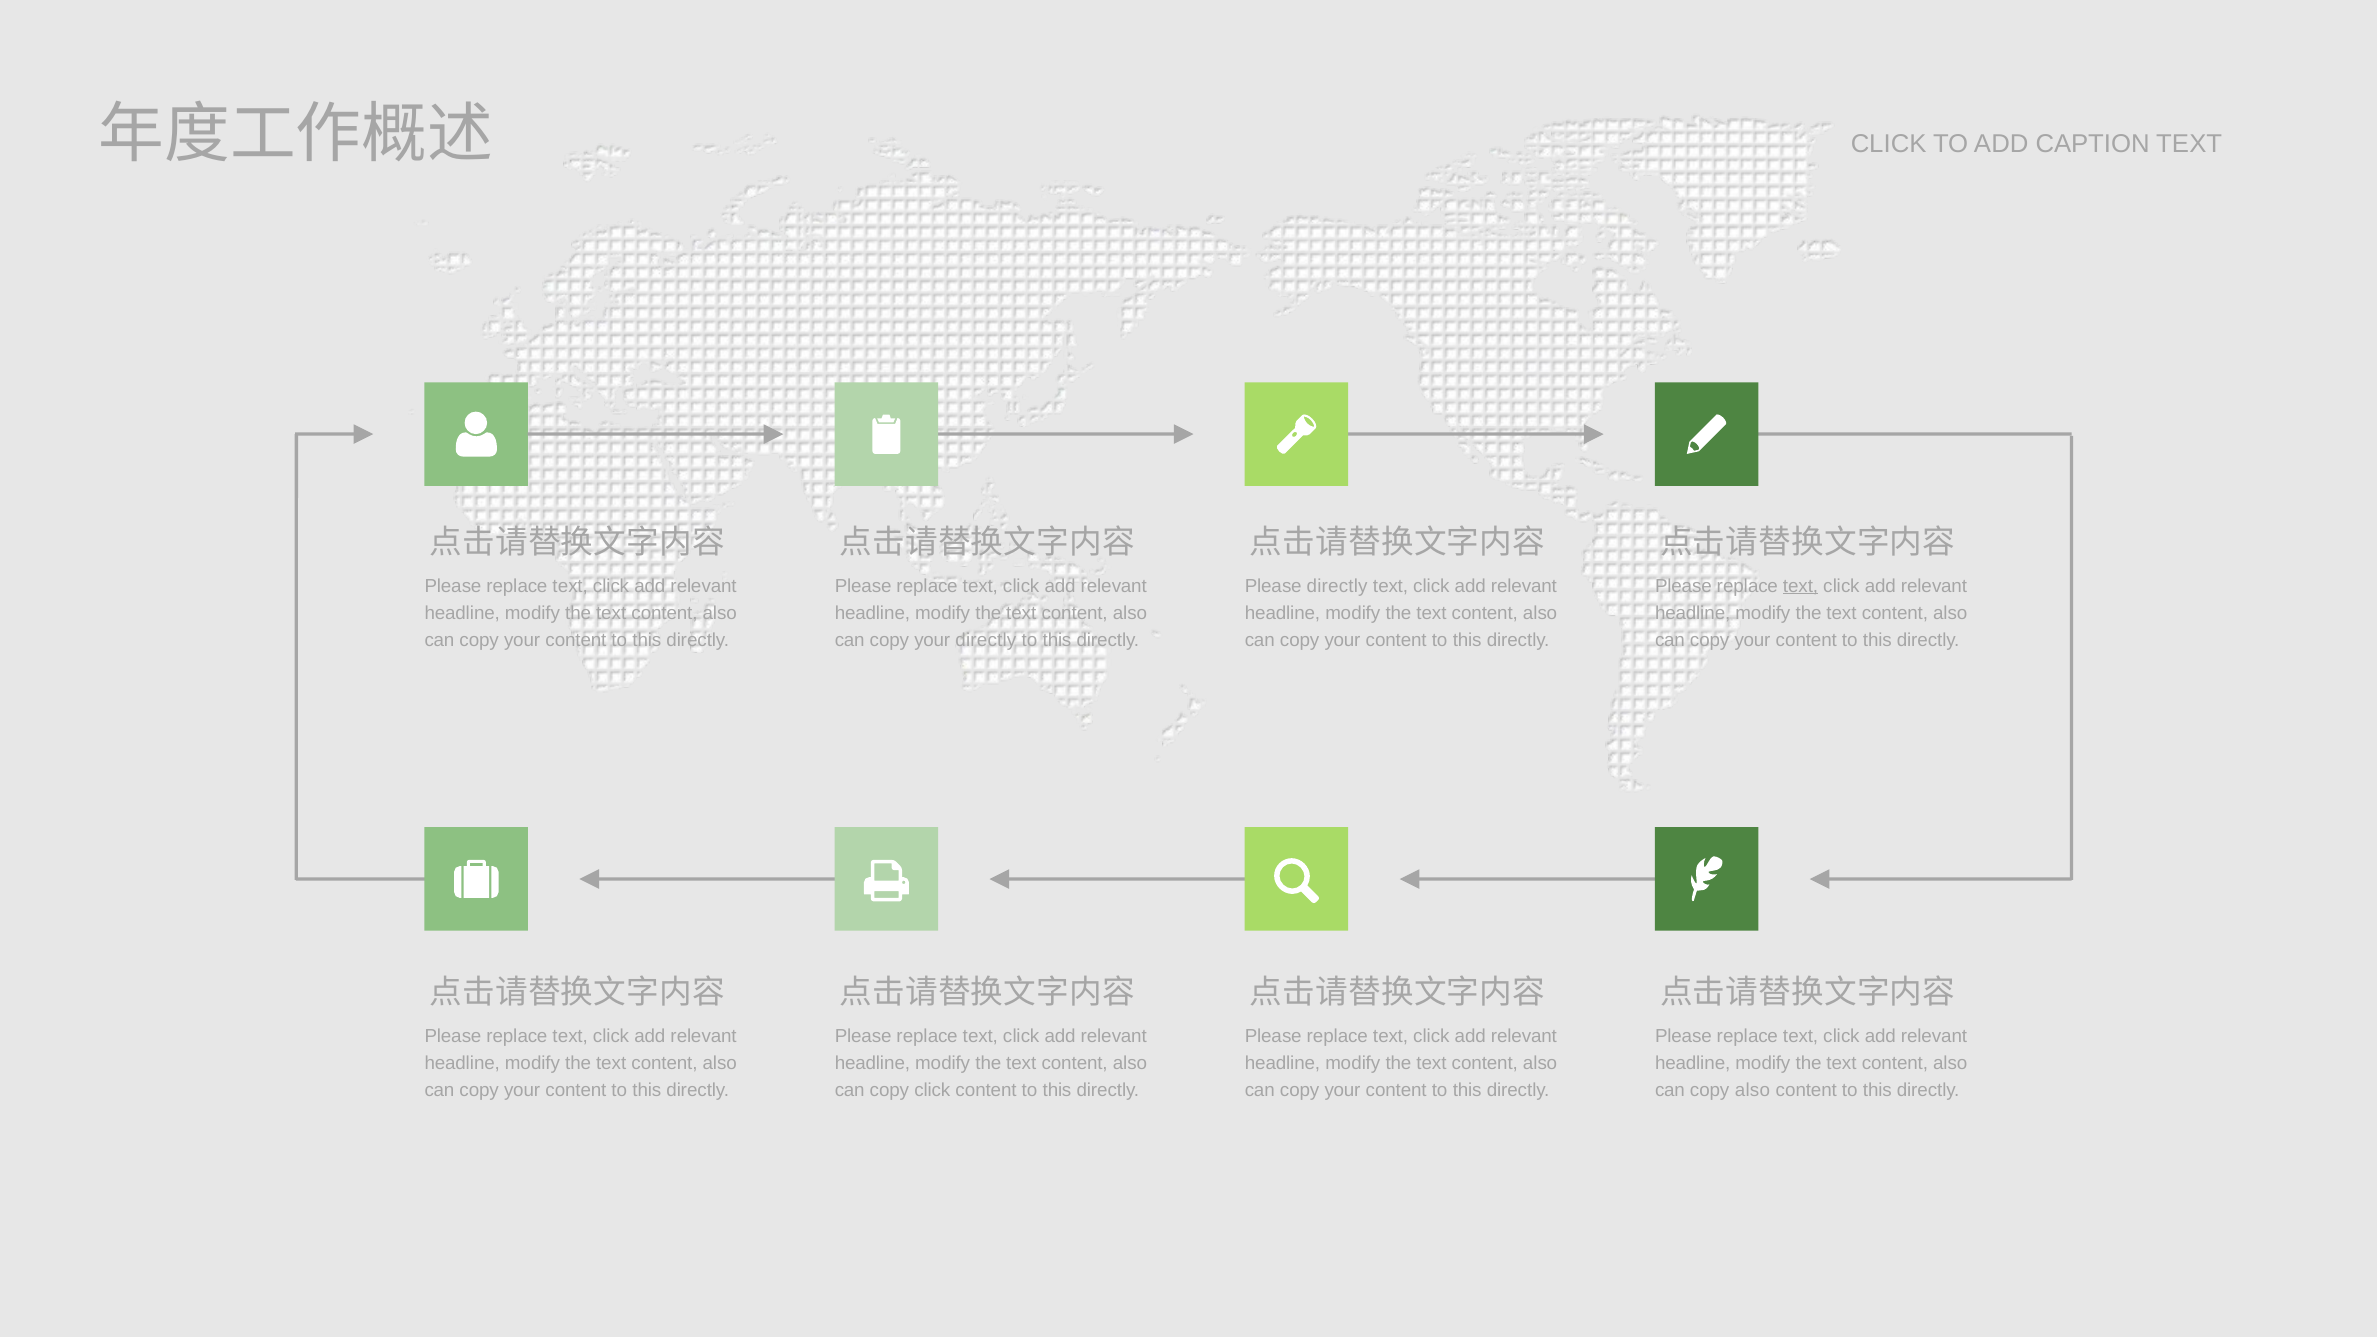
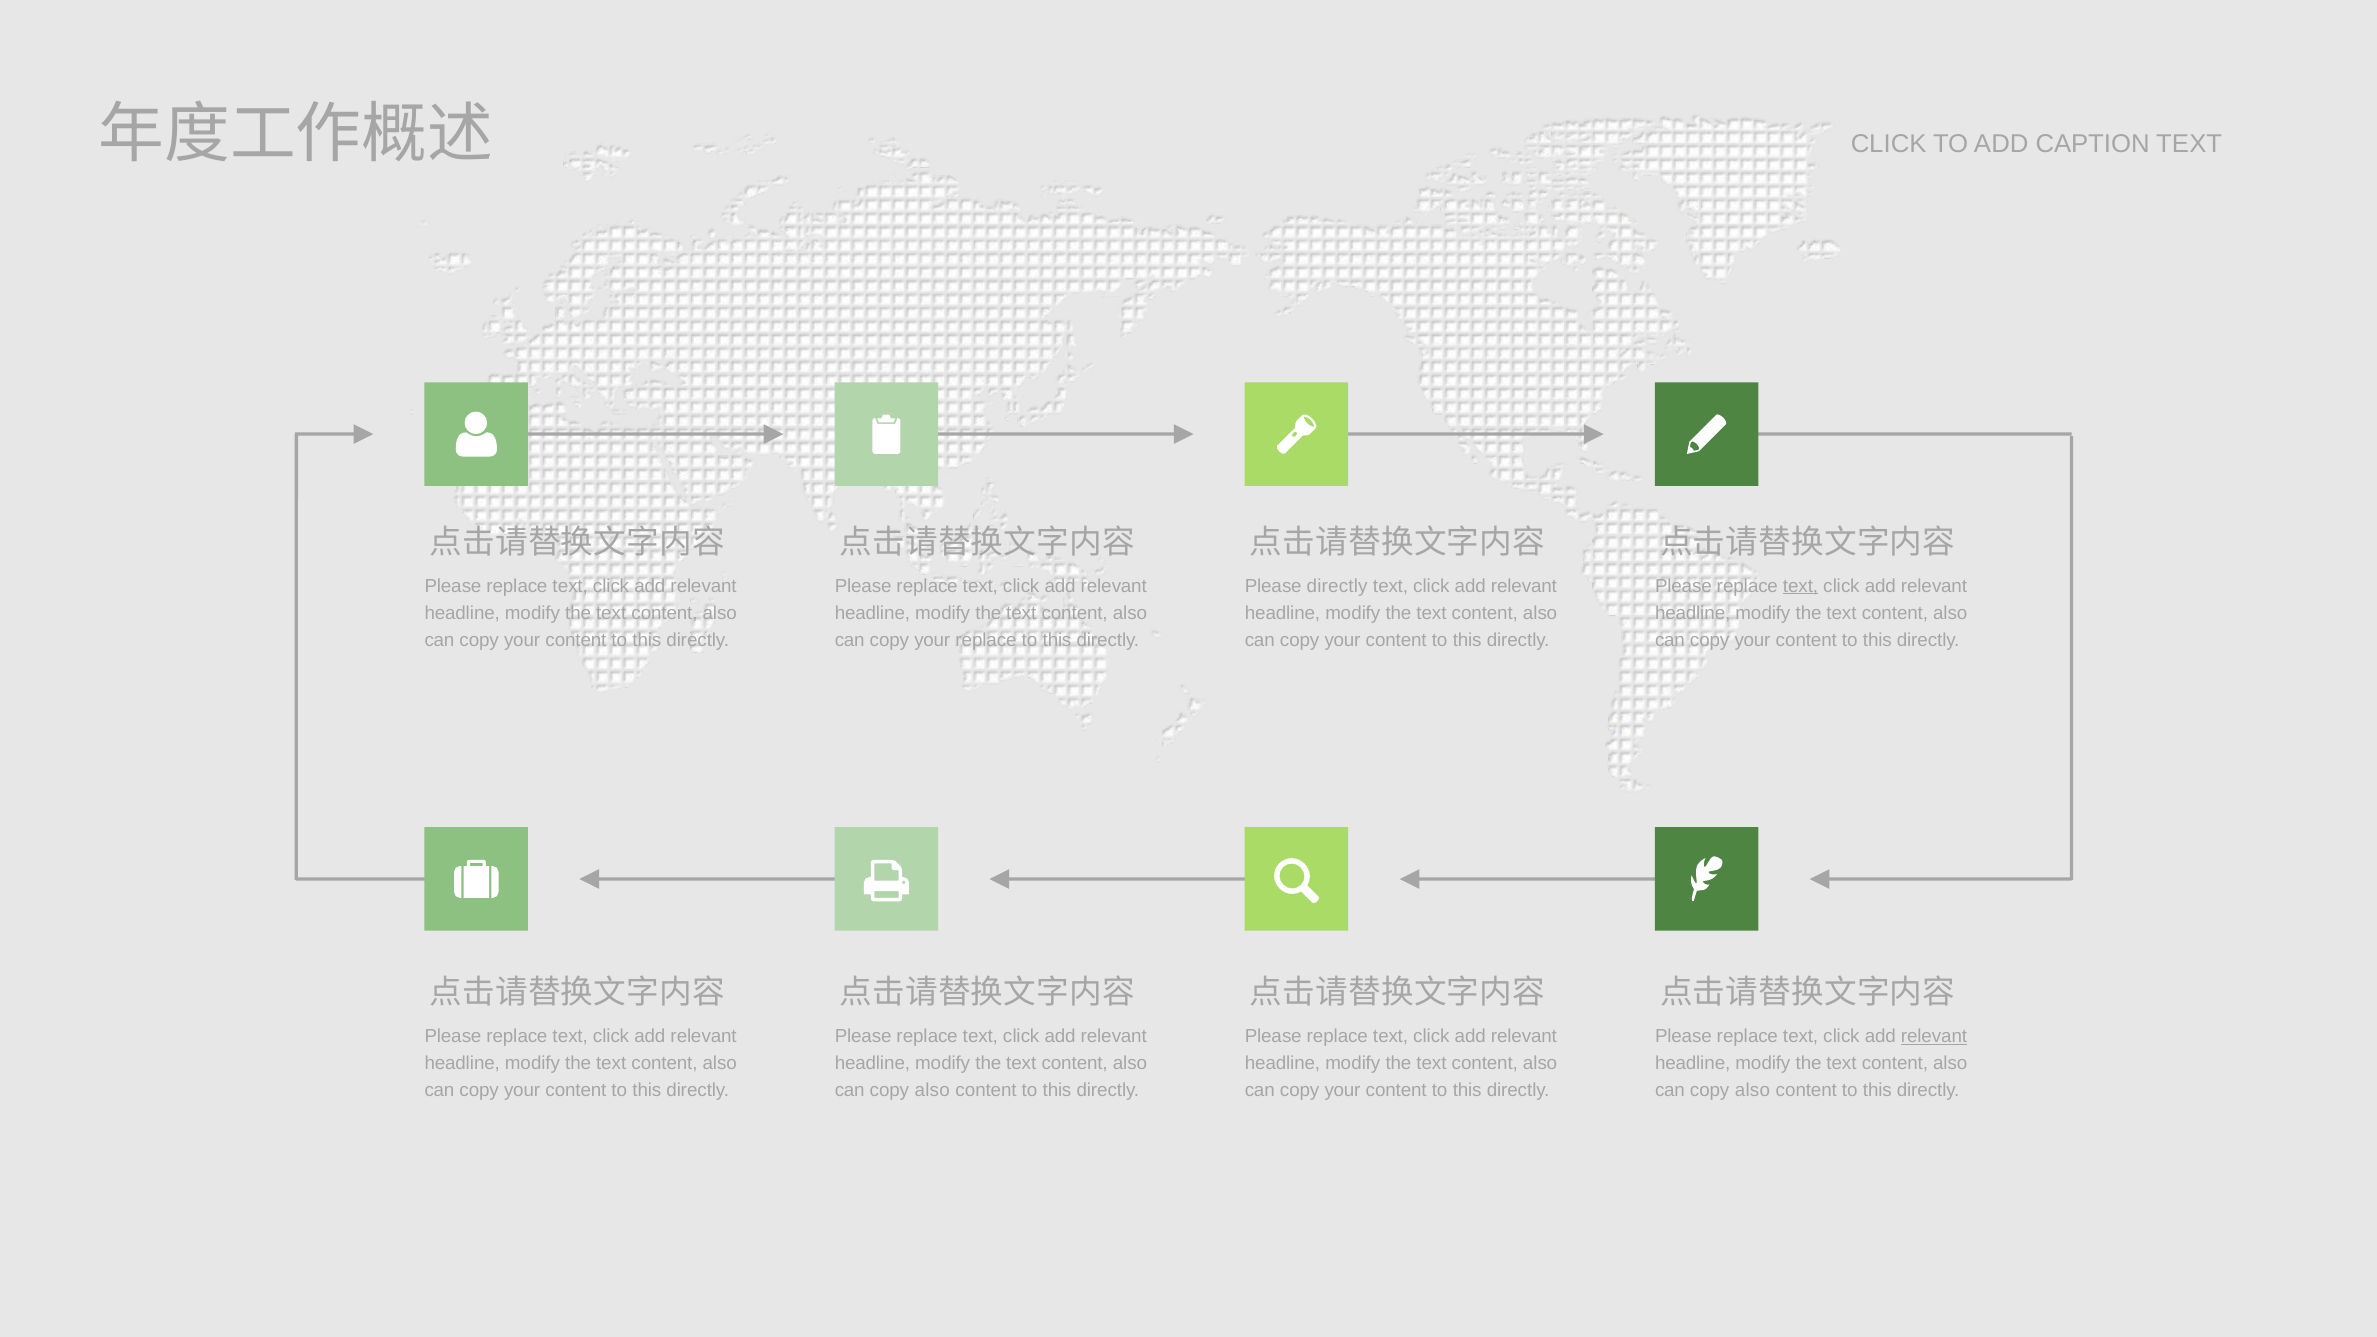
your directly: directly -> replace (986, 640)
relevant underline: none -> present (1934, 1036)
click: click -> also (932, 1090)
